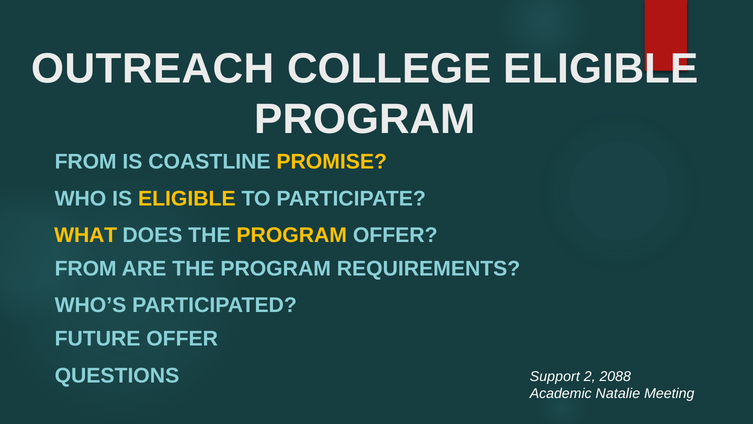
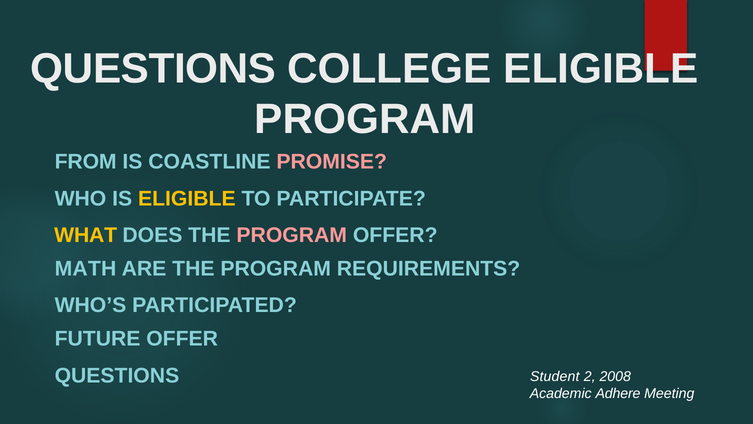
OUTREACH: OUTREACH -> QUESTIONS (153, 69)
PROMISE colour: yellow -> pink (332, 162)
PROGRAM colour: yellow -> pink (292, 235)
FROM: FROM -> MATH (85, 268)
Support: Support -> Student (555, 376)
2088: 2088 -> 2008 (615, 376)
Natalie: Natalie -> Adhere (618, 393)
